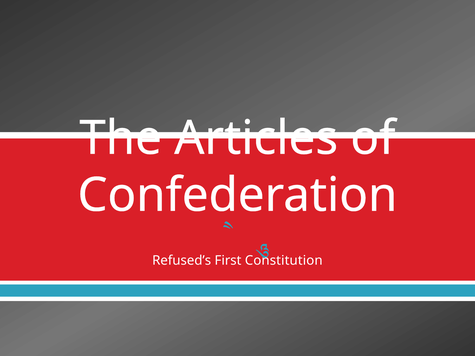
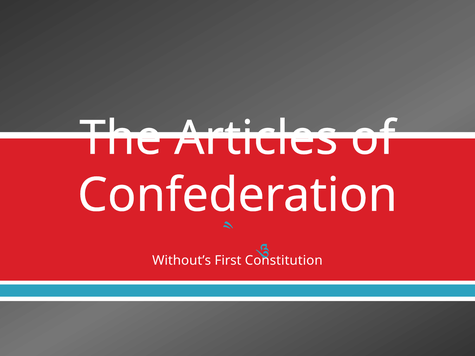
Refused’s: Refused’s -> Without’s (182, 261)
